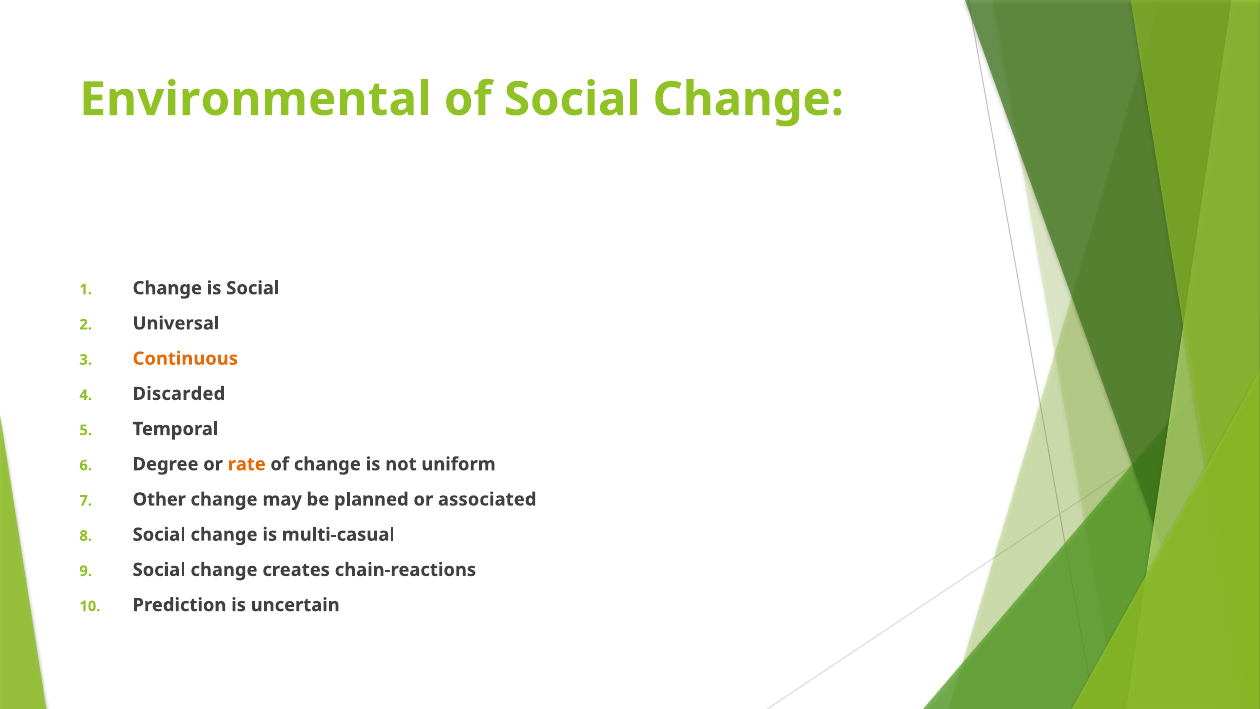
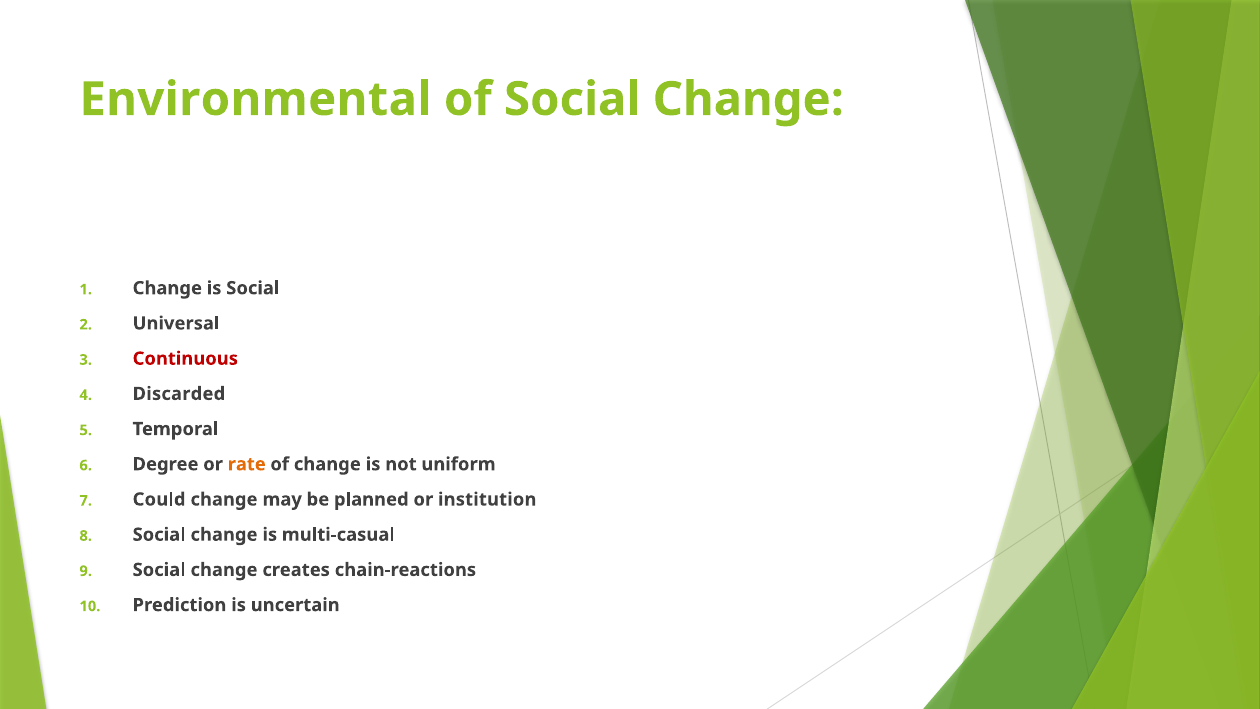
Continuous colour: orange -> red (185, 359)
Other: Other -> Could (159, 499)
associated: associated -> institution (487, 499)
